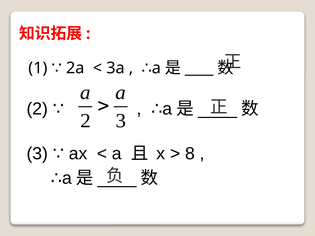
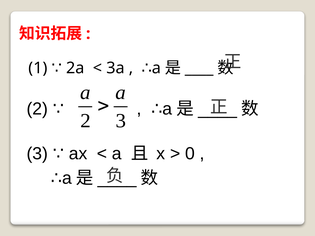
8: 8 -> 0 (190, 154)
